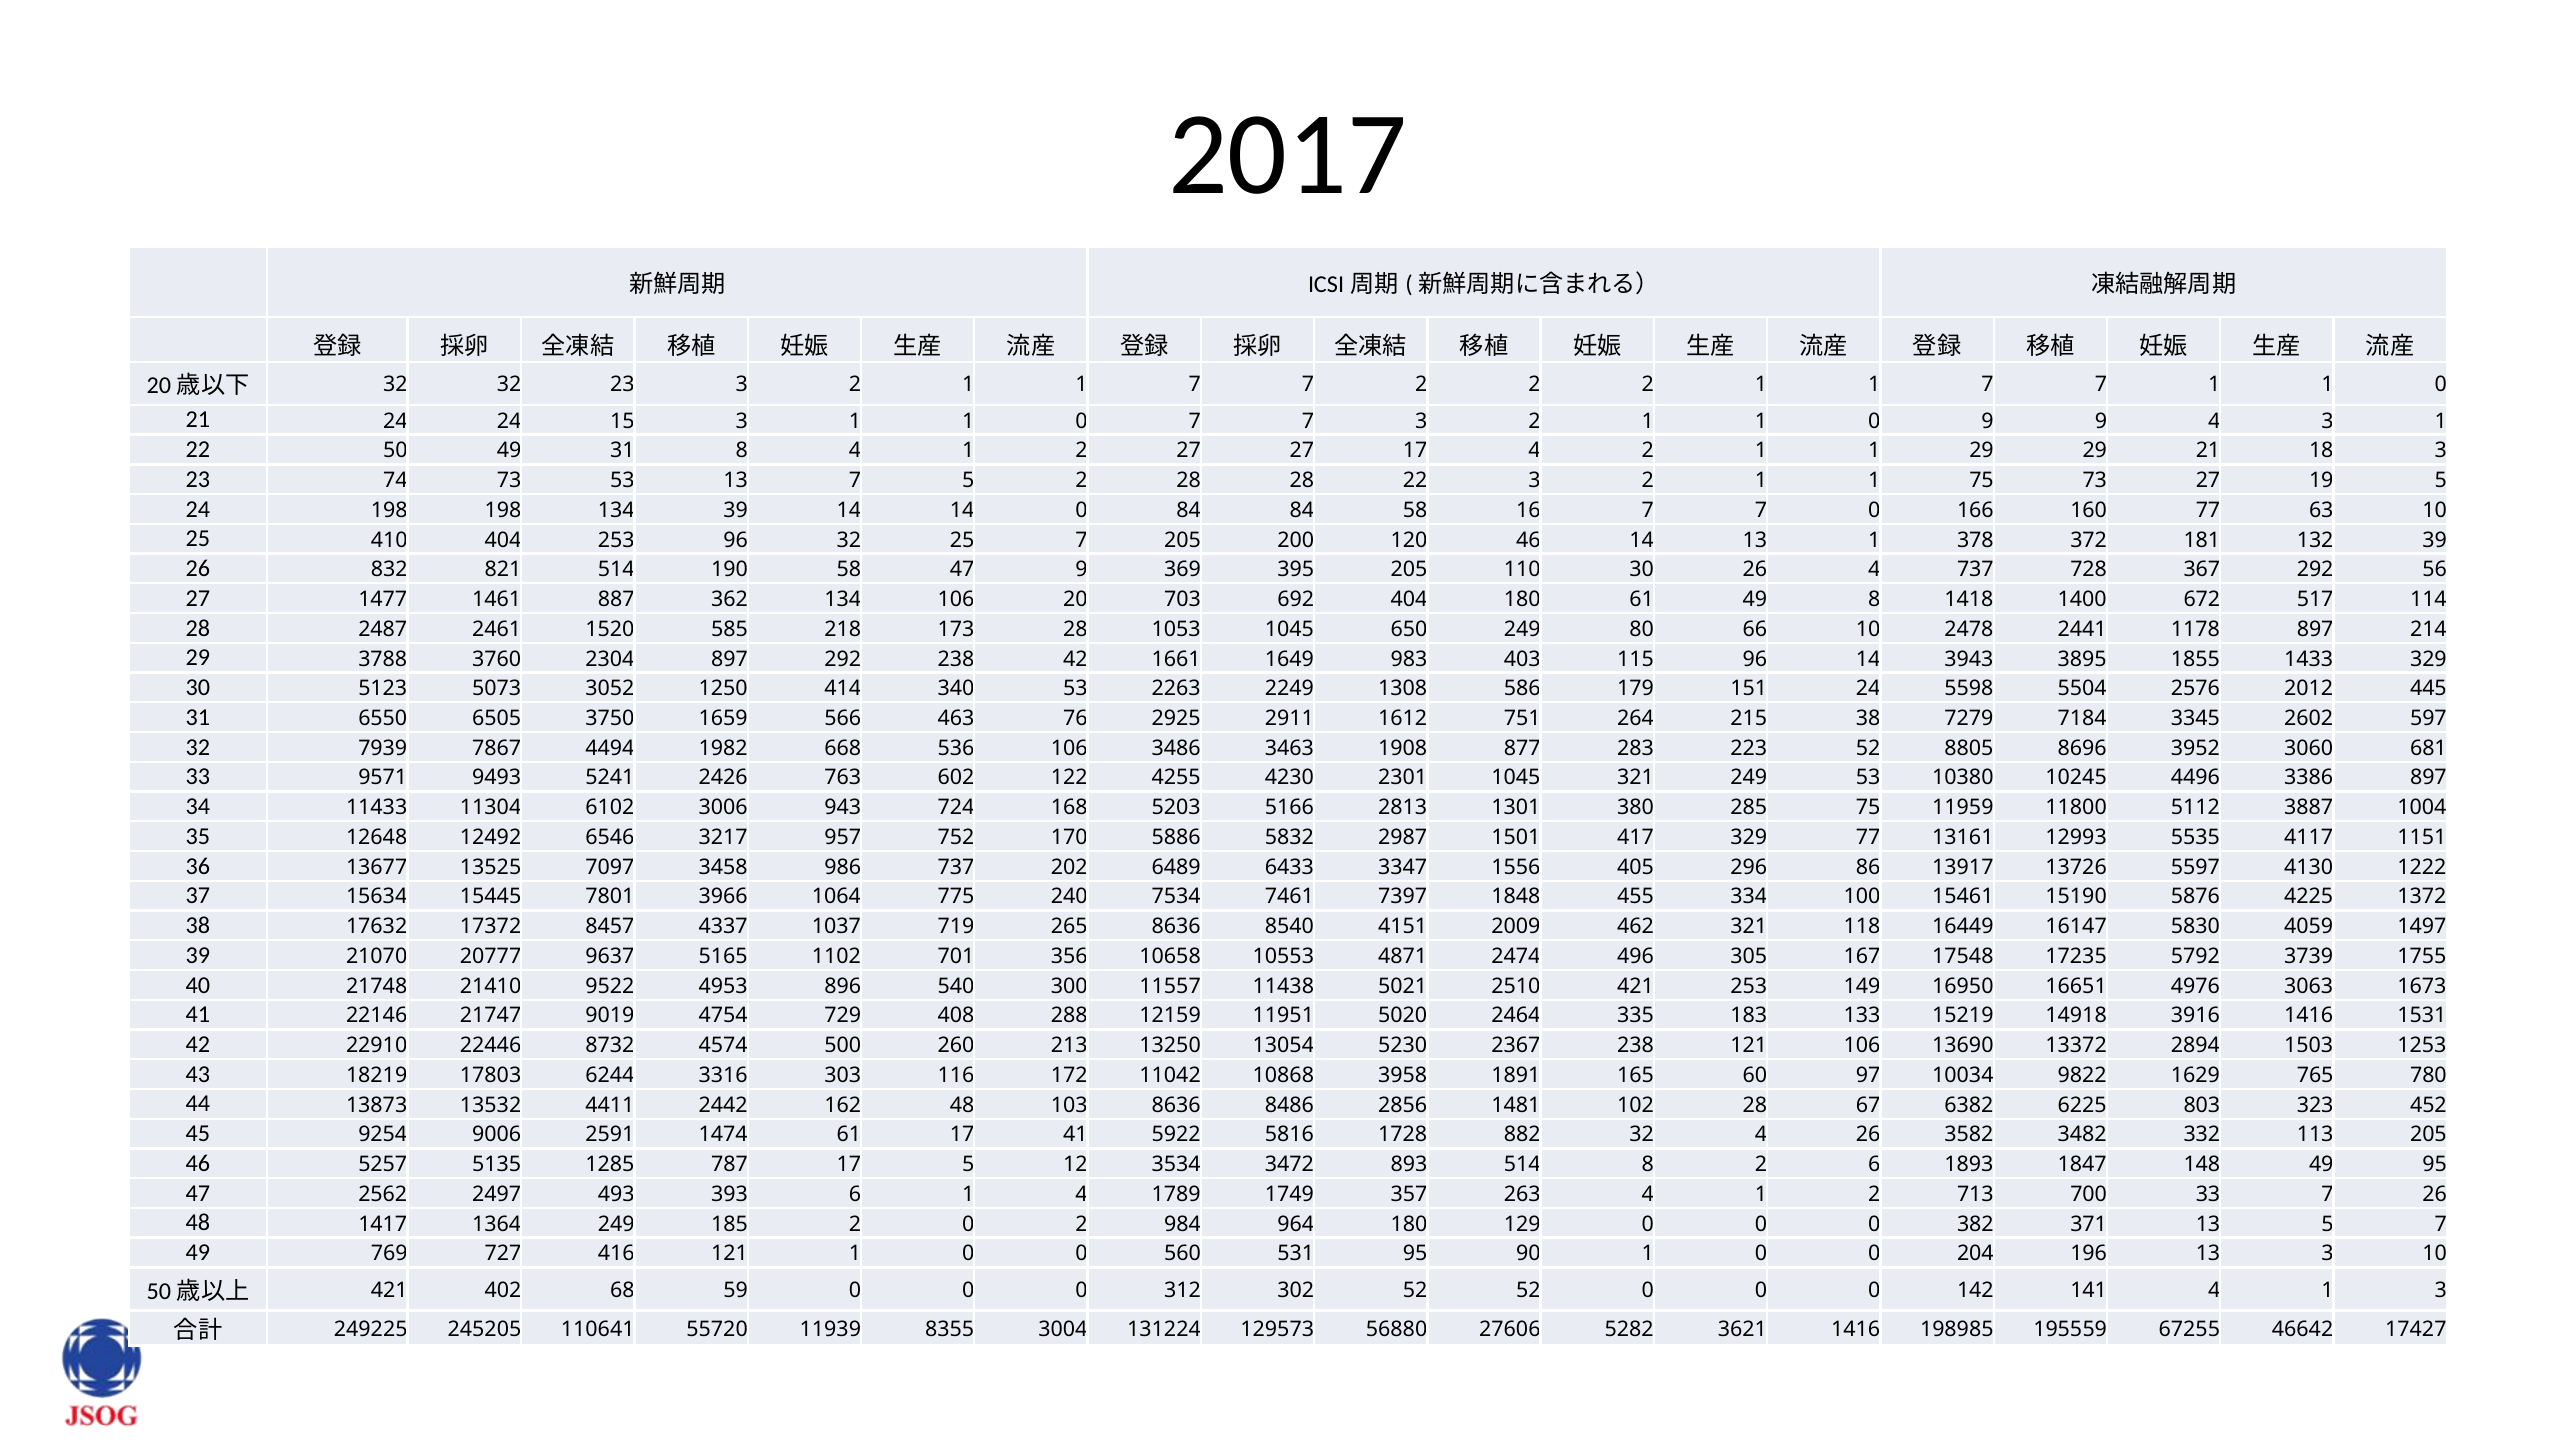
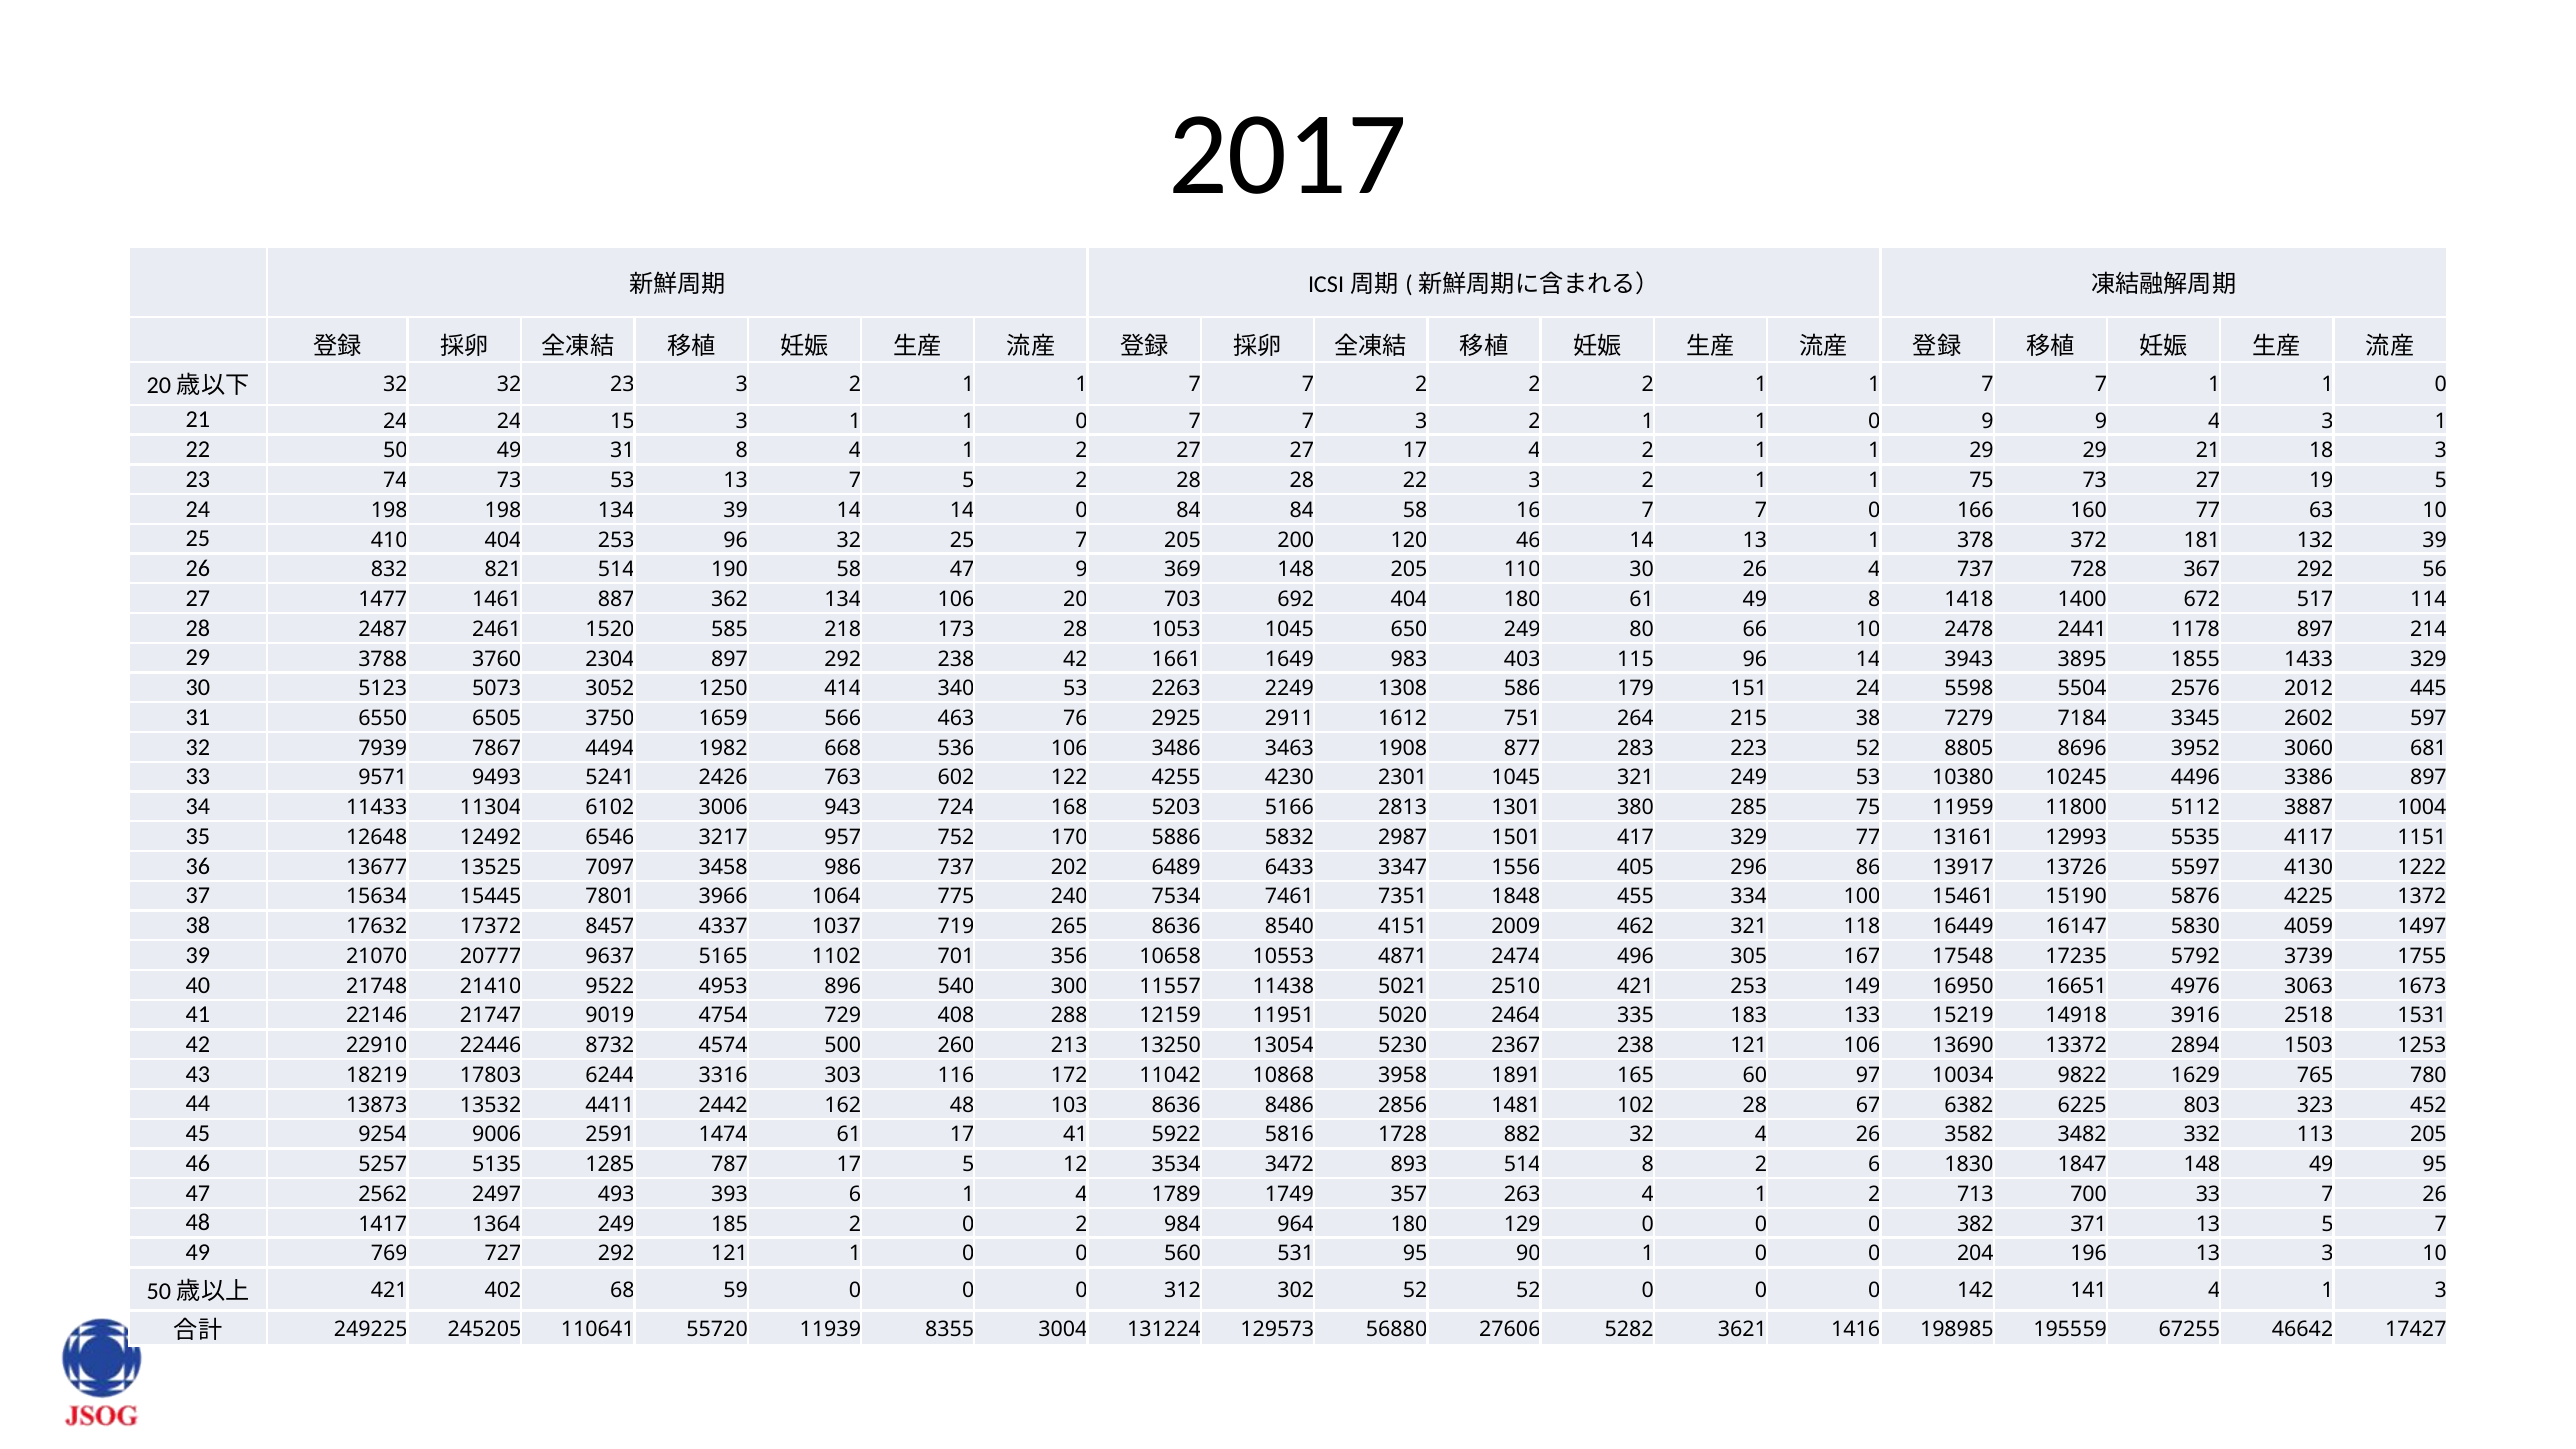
369 395: 395 -> 148 (1296, 570)
7397: 7397 -> 7351 (1403, 897)
3916 1416: 1416 -> 2518 (2309, 1016)
1893: 1893 -> 1830 (1969, 1165)
727 416: 416 -> 292 (616, 1254)
